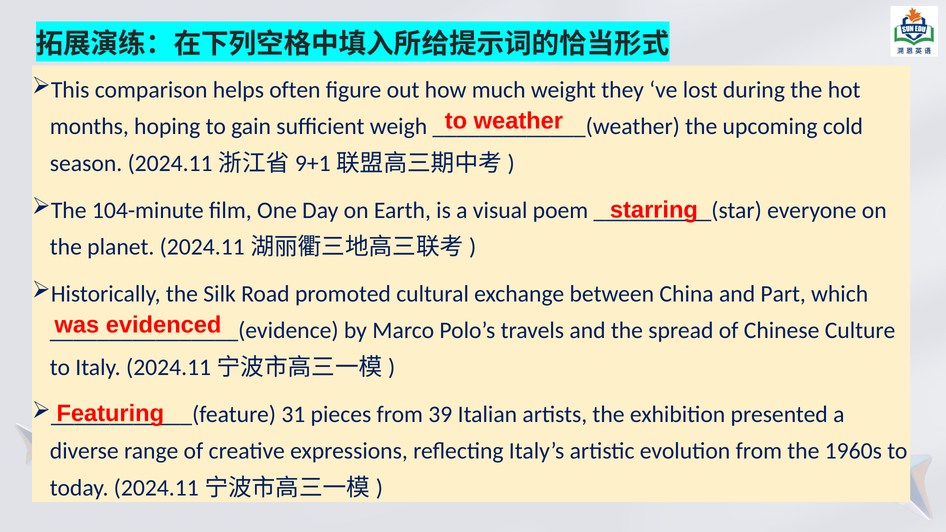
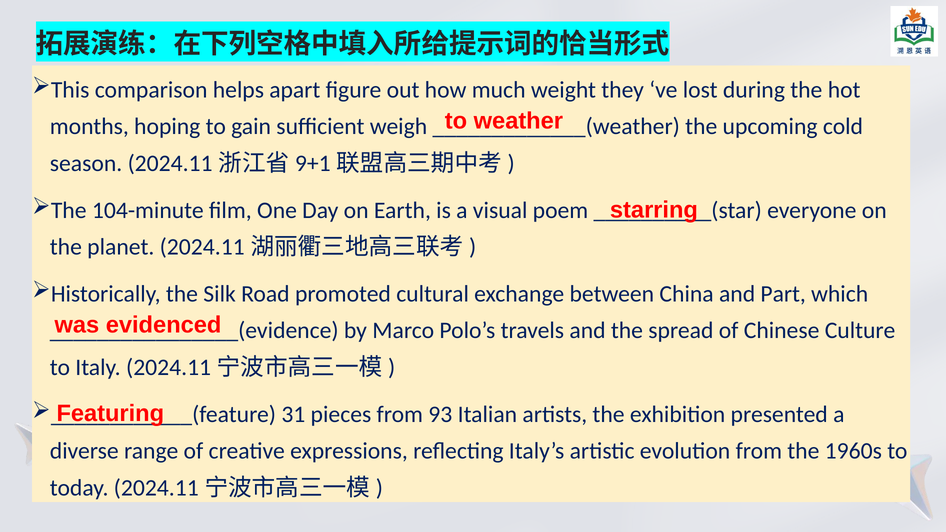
often: often -> apart (295, 90)
39: 39 -> 93 (440, 414)
